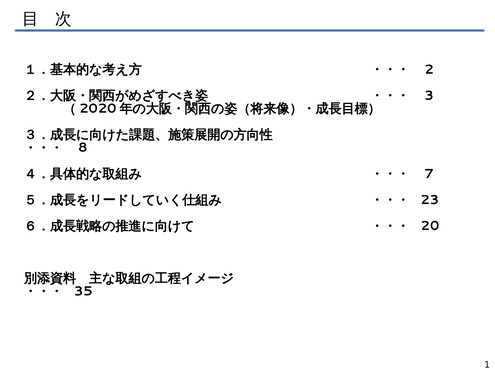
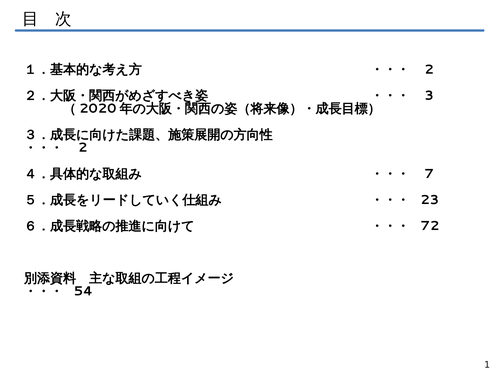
8: 8 -> 2 (83, 148)
20: 20 -> 72 (430, 226)
35: 35 -> 54 (83, 291)
